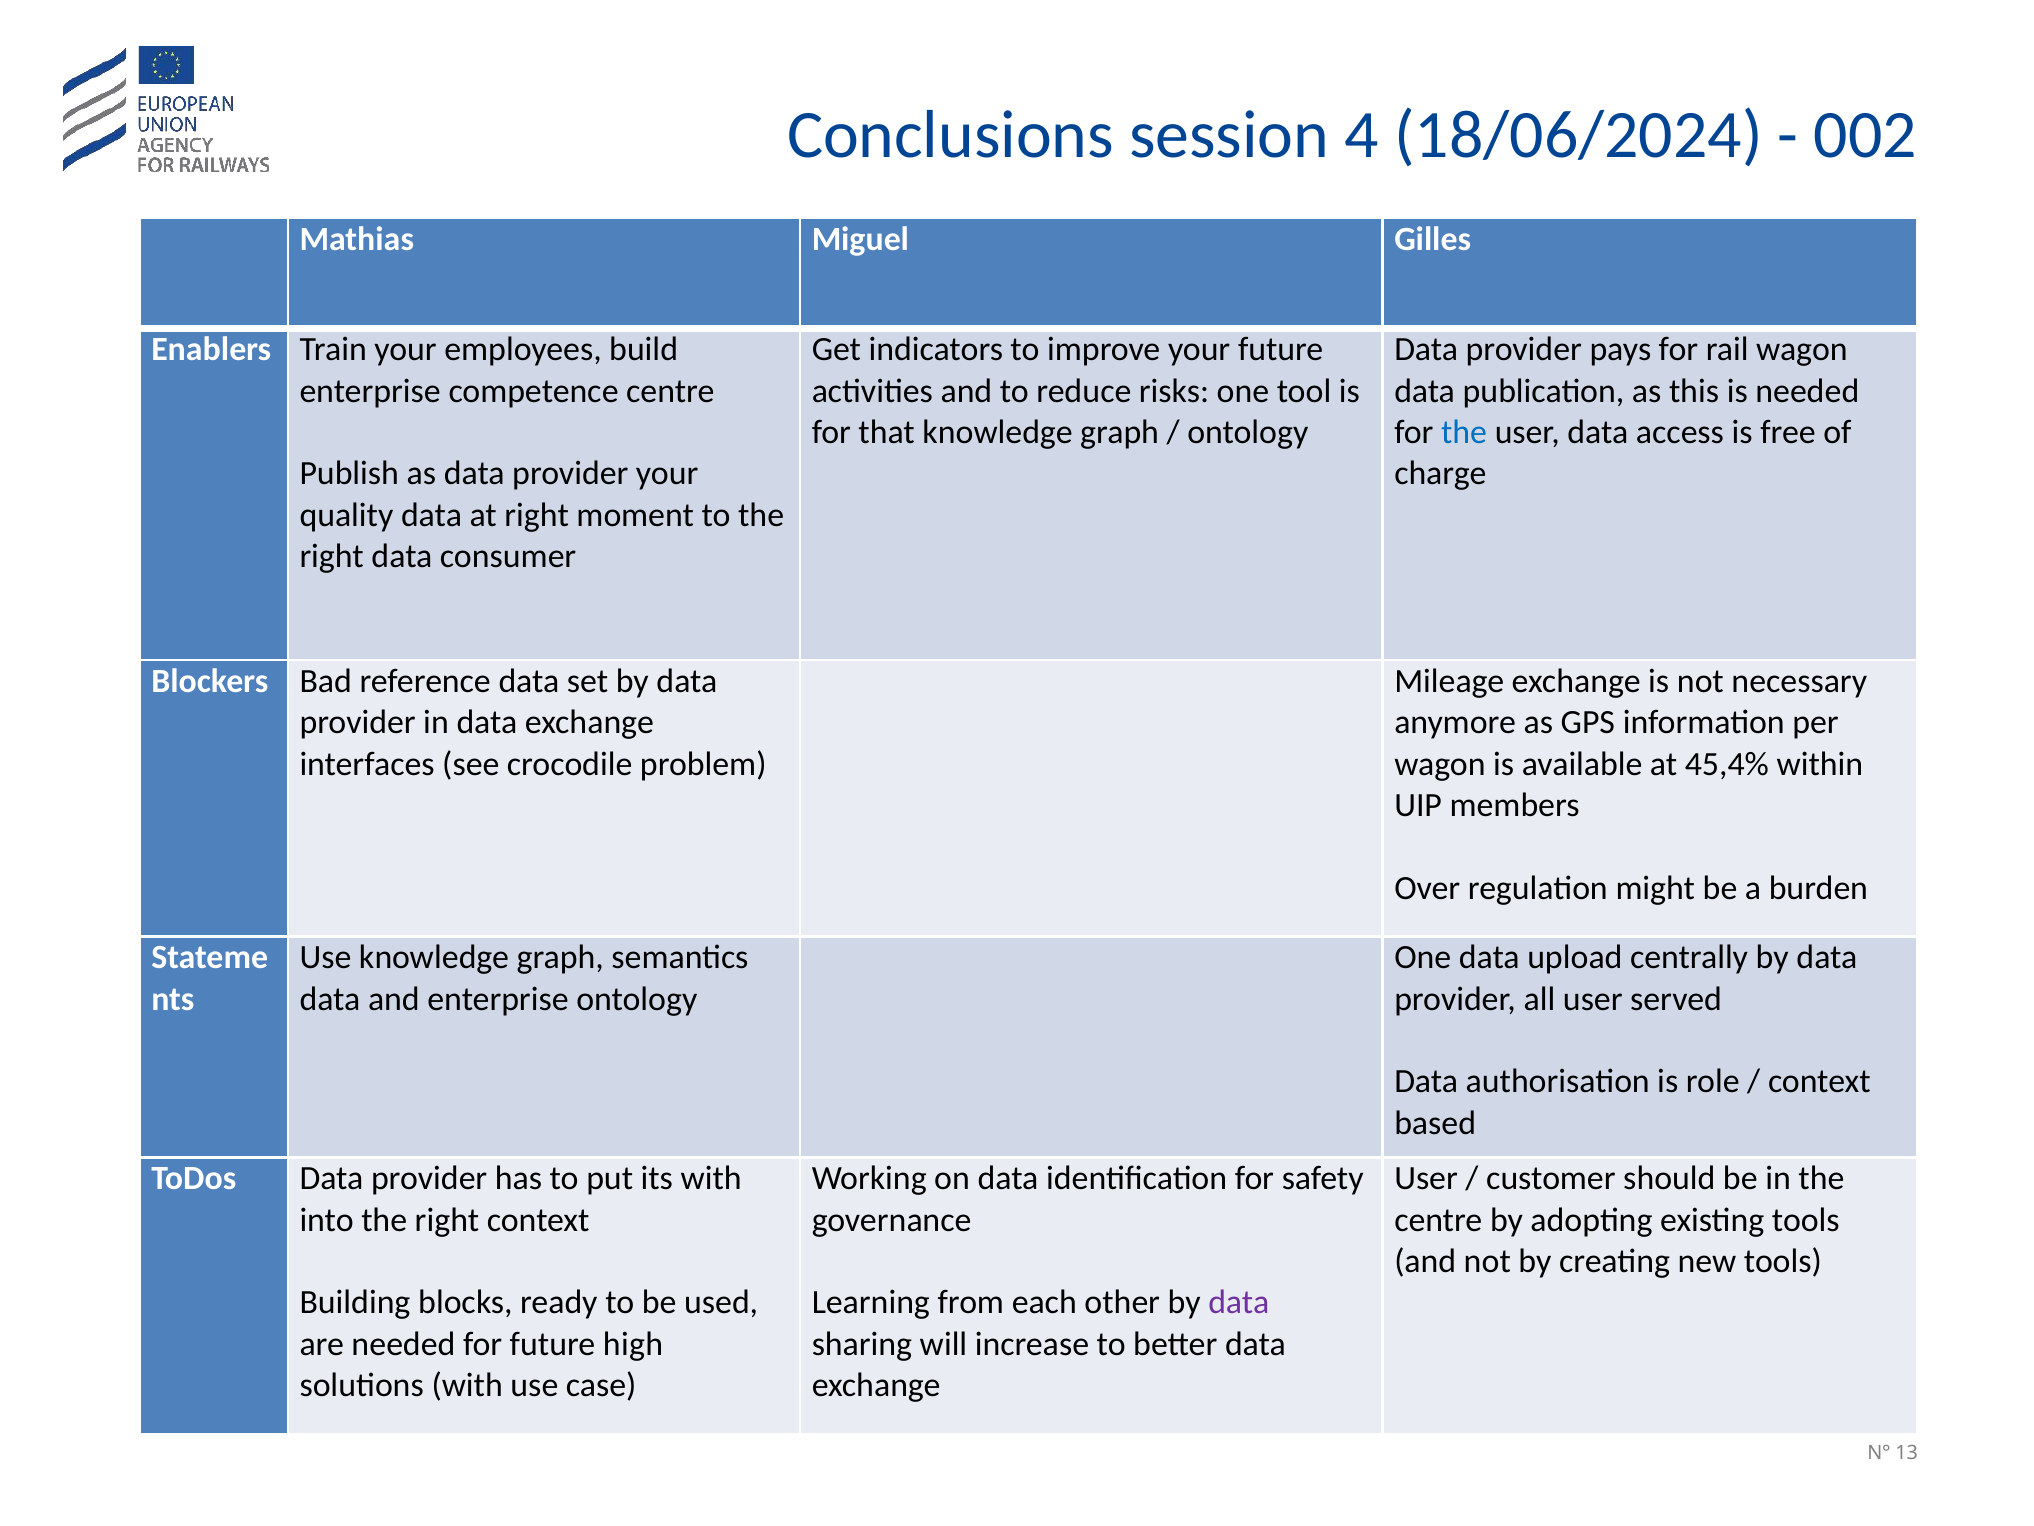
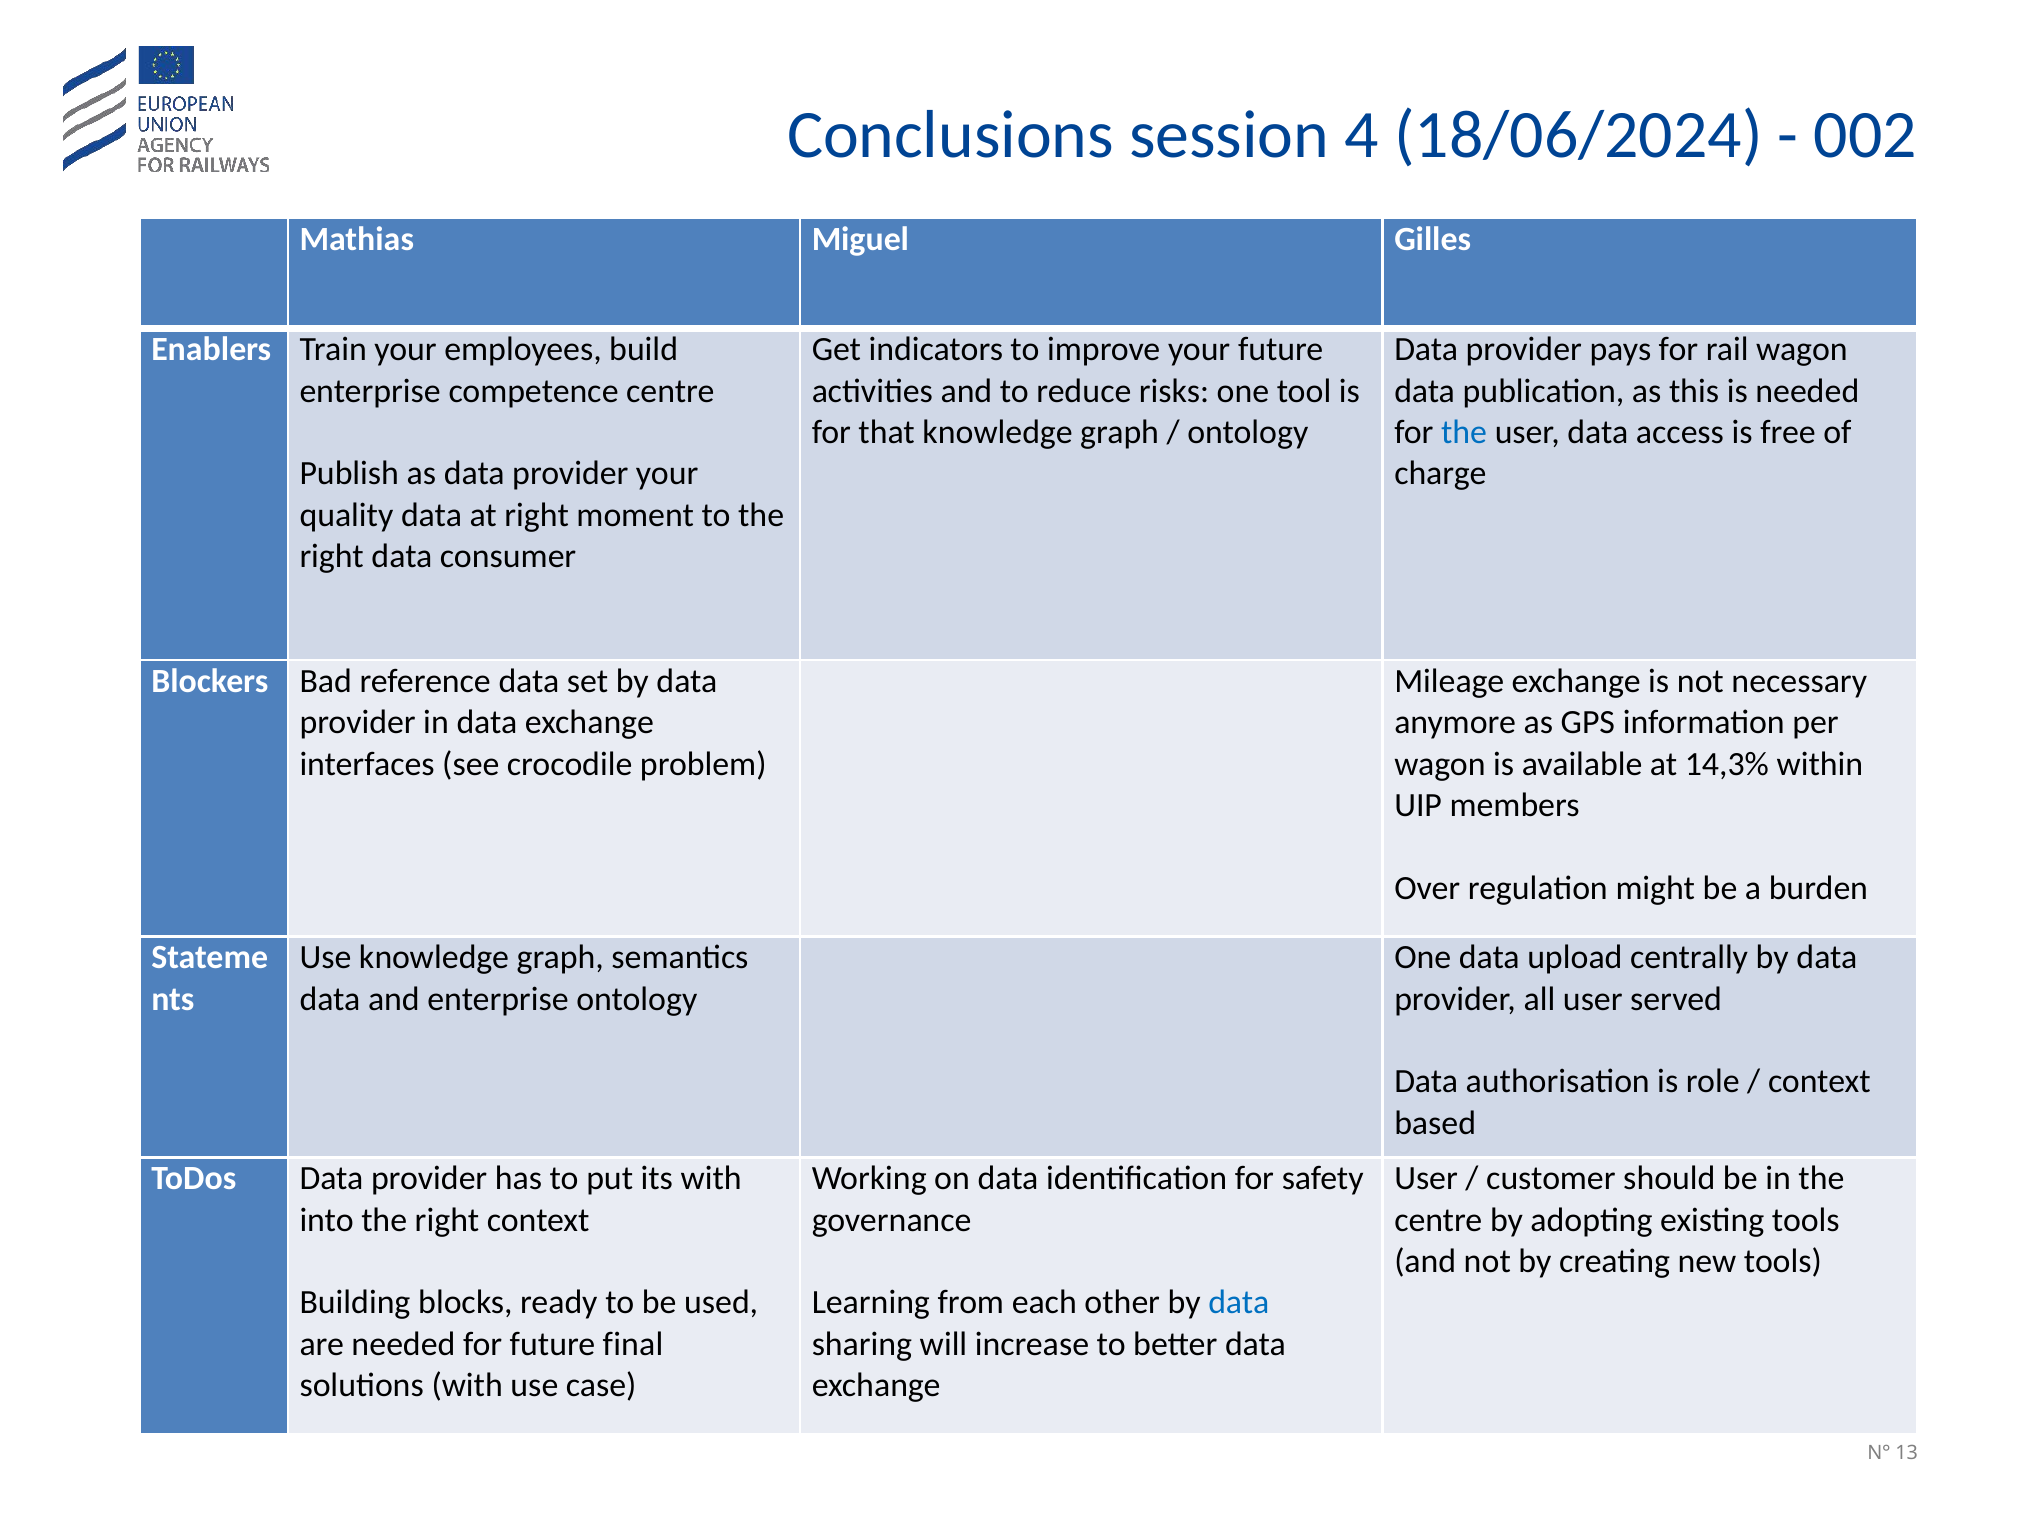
45,4%: 45,4% -> 14,3% (1727, 764)
data colour: purple -> blue (1239, 1302)
high: high -> final (633, 1343)
